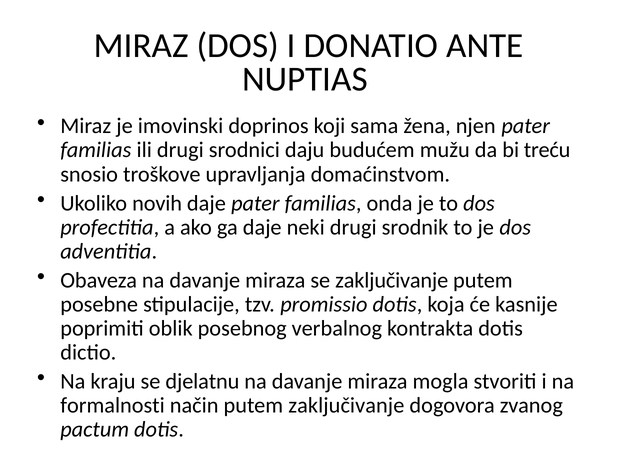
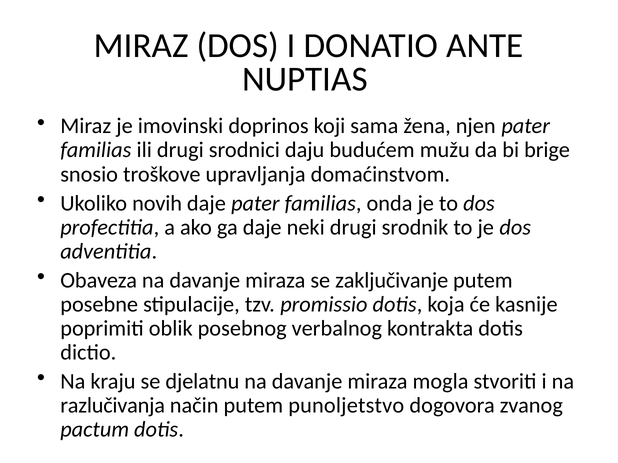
treću: treću -> brige (547, 150)
formalnosti: formalnosti -> razlučivanja (113, 406)
putem zaključivanje: zaključivanje -> punoljetstvo (346, 406)
